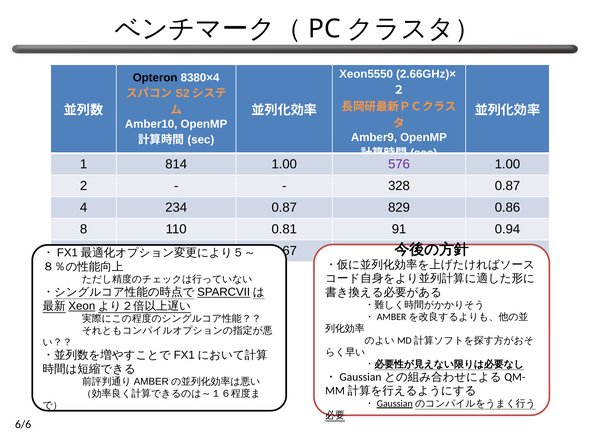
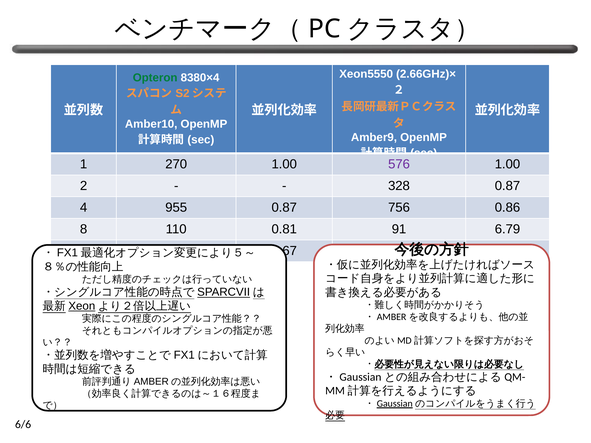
Opteron colour: black -> green (155, 78)
814: 814 -> 270 (176, 164)
234: 234 -> 955 (176, 208)
829: 829 -> 756 (399, 208)
0.94: 0.94 -> 6.79 (508, 229)
